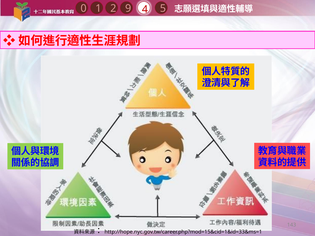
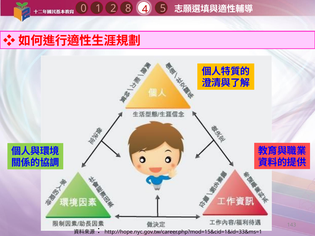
9: 9 -> 8 (128, 8)
